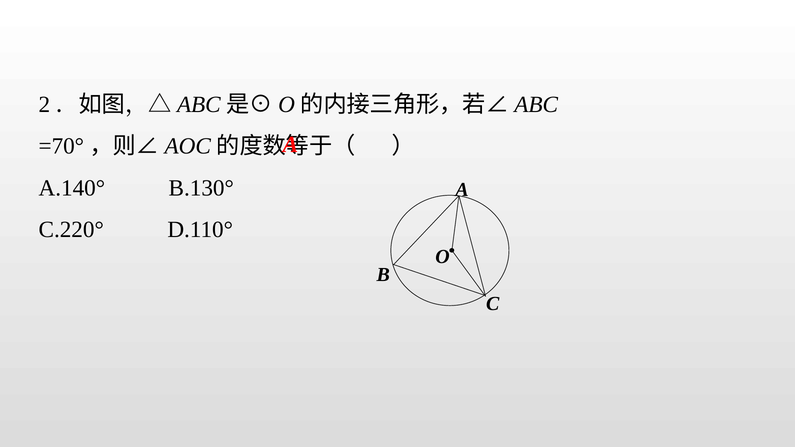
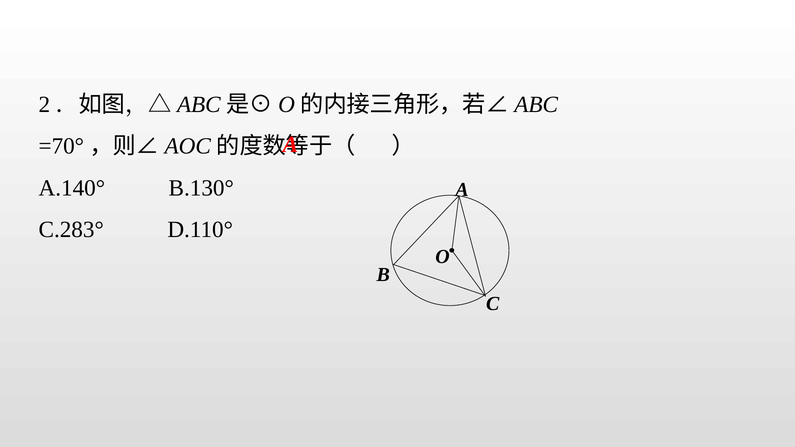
C.220°: C.220° -> C.283° (71, 230)
